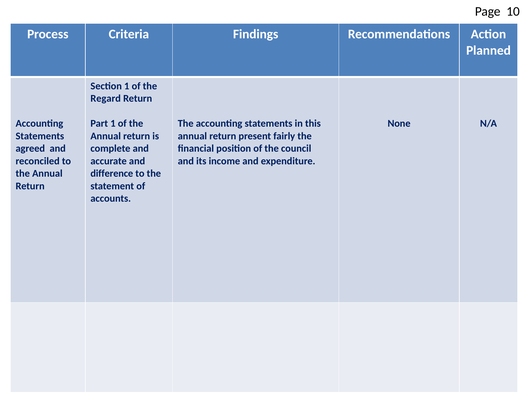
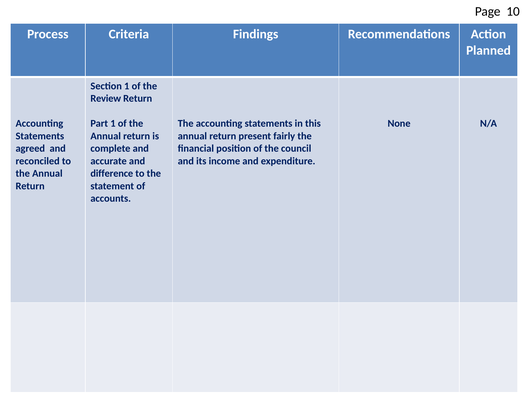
Regard: Regard -> Review (106, 99)
